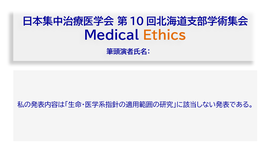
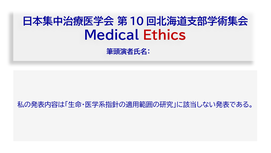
Ethics colour: orange -> red (165, 35)
